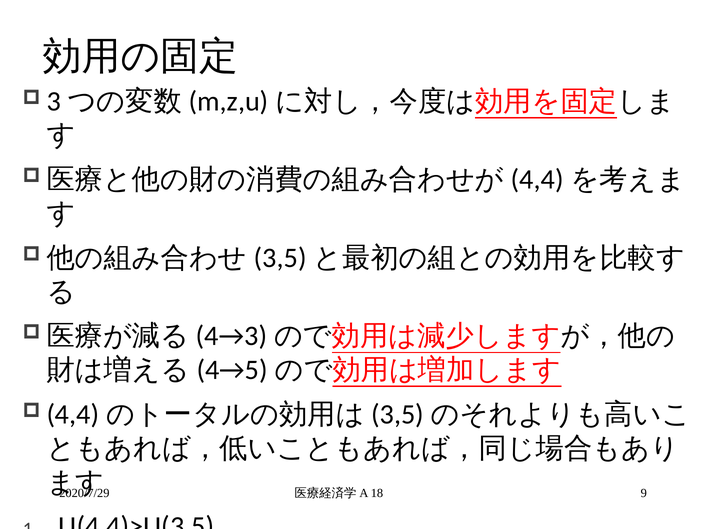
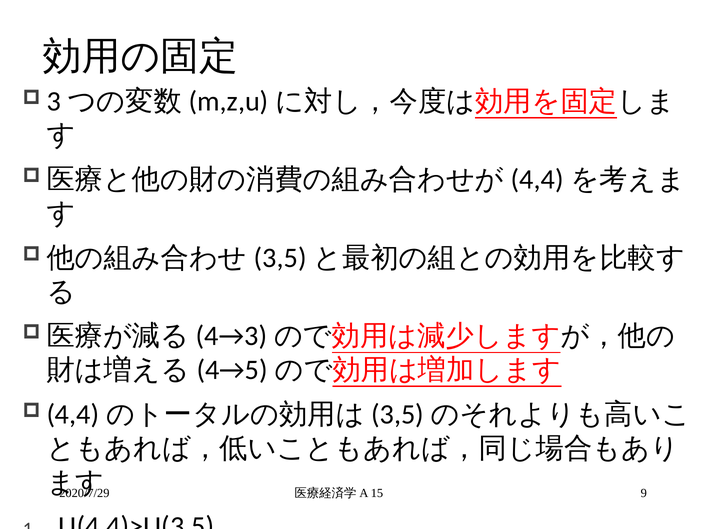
18: 18 -> 15 (377, 494)
